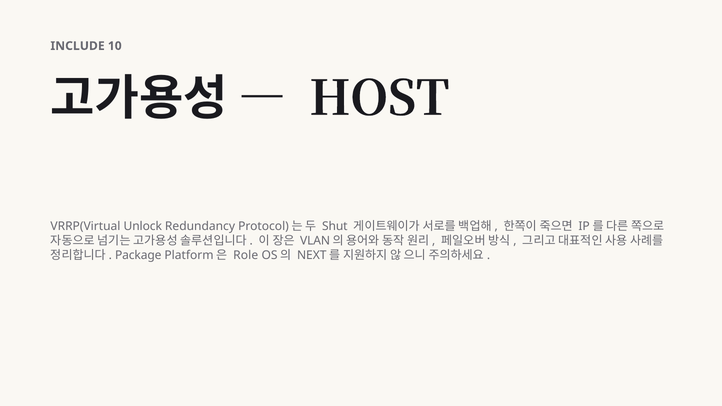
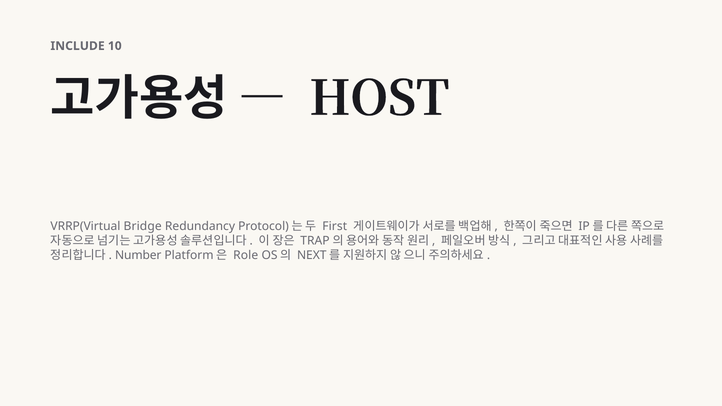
Unlock: Unlock -> Bridge (143, 226)
Shut: Shut -> First (335, 226)
VLAN: VLAN -> TRAP (315, 241)
Package: Package -> Number (138, 255)
